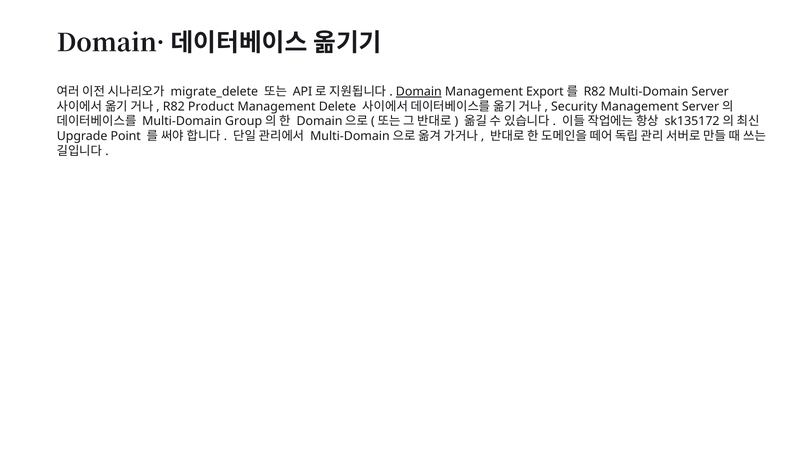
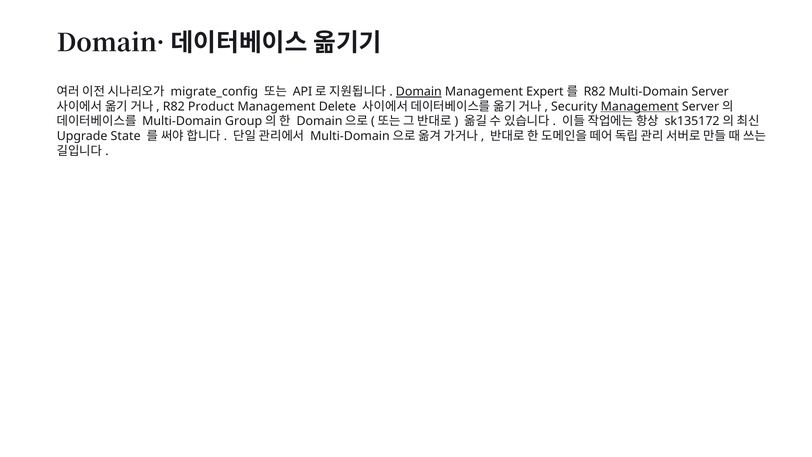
migrate_delete: migrate_delete -> migrate_config (214, 92)
Export: Export -> Expert (545, 92)
Management underline: none -> present (640, 106)
Point: Point -> State (126, 136)
